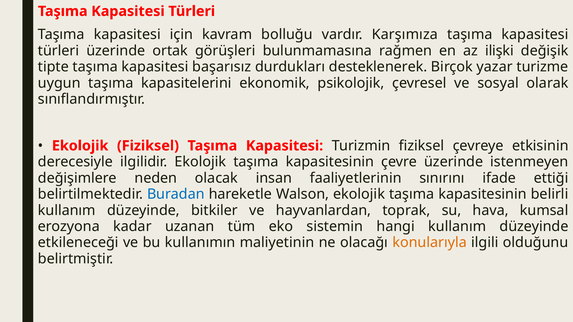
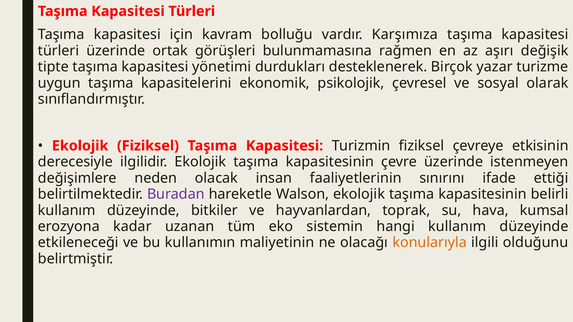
ilişki: ilişki -> aşırı (499, 51)
başarısız: başarısız -> yönetimi (222, 67)
Buradan colour: blue -> purple (176, 194)
